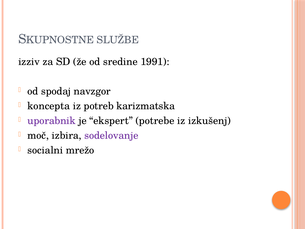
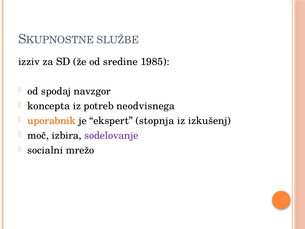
1991: 1991 -> 1985 (155, 62)
karizmatska: karizmatska -> neodvisnega (146, 106)
uporabnik colour: purple -> orange (52, 121)
potrebe: potrebe -> stopnja (155, 121)
